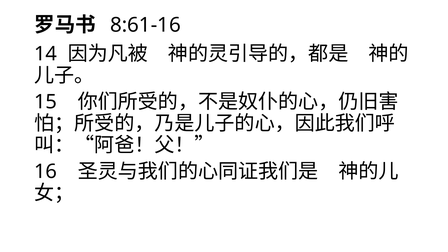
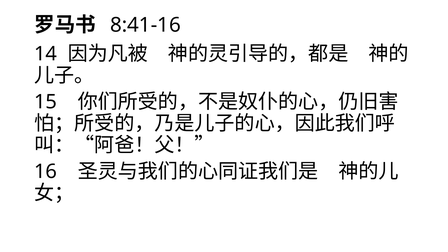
8:61-16: 8:61-16 -> 8:41-16 (145, 25)
